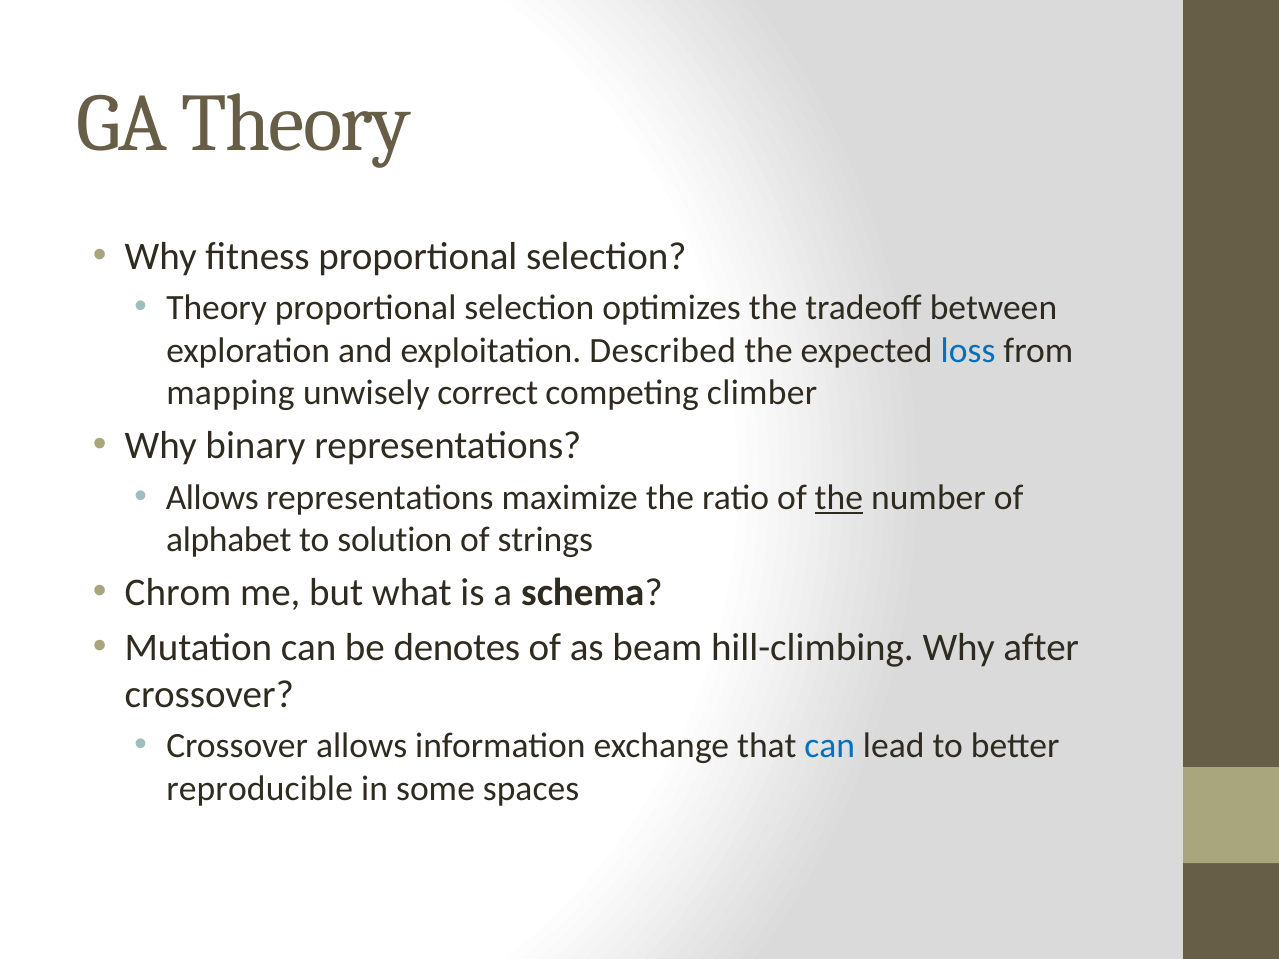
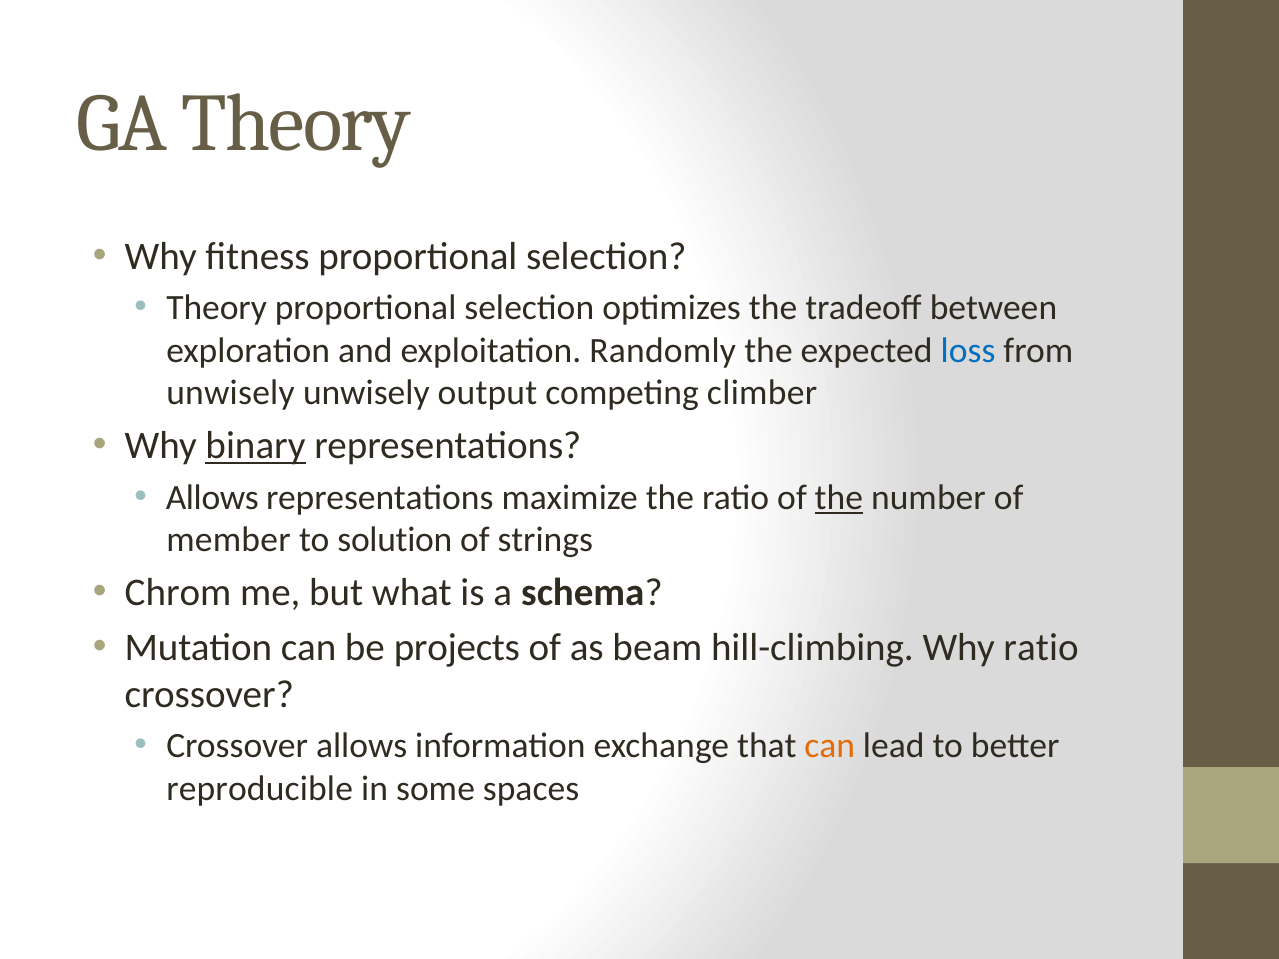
Described: Described -> Randomly (663, 351)
mapping: mapping -> unwisely (230, 393)
correct: correct -> output (487, 393)
binary underline: none -> present (256, 446)
alphabet: alphabet -> member (228, 540)
denotes: denotes -> projects (457, 648)
Why after: after -> ratio (1041, 648)
can colour: blue -> orange (830, 746)
